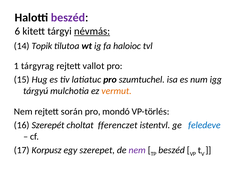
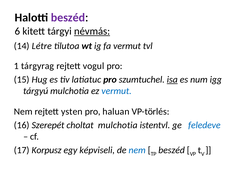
Topik: Topik -> Létre (42, 46)
fa haloioc: haloioc -> vermut (127, 46)
vallot: vallot -> vogul (94, 66)
isa underline: none -> present (172, 80)
vermut colour: orange -> blue (117, 91)
során: során -> ysten (72, 112)
mondó: mondó -> haluan (116, 112)
choltat fferenczet: fferenczet -> mulchotia (118, 125)
szerepet: szerepet -> képviseli (97, 151)
nem colour: purple -> blue (137, 151)
